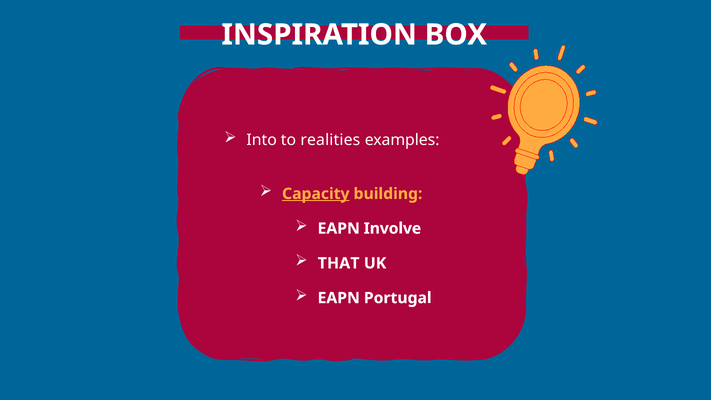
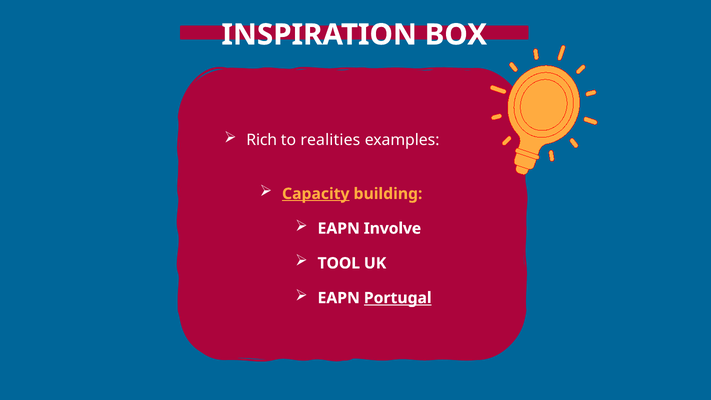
Into: Into -> Rich (262, 140)
THAT: THAT -> TOOL (339, 263)
Portugal underline: none -> present (398, 298)
